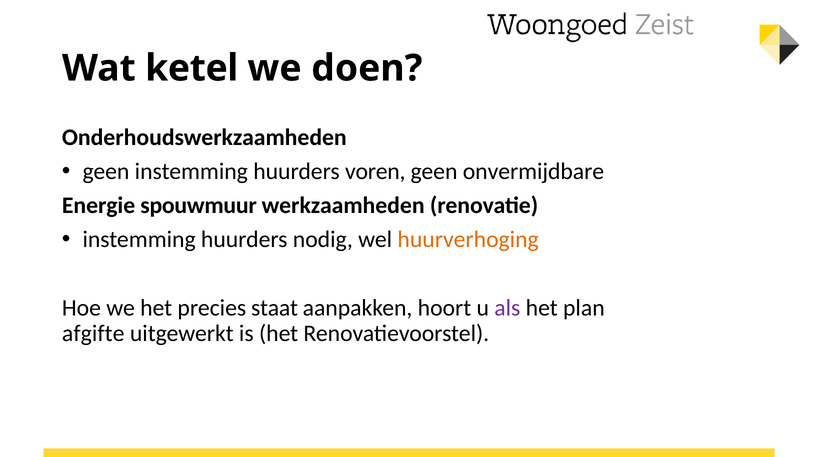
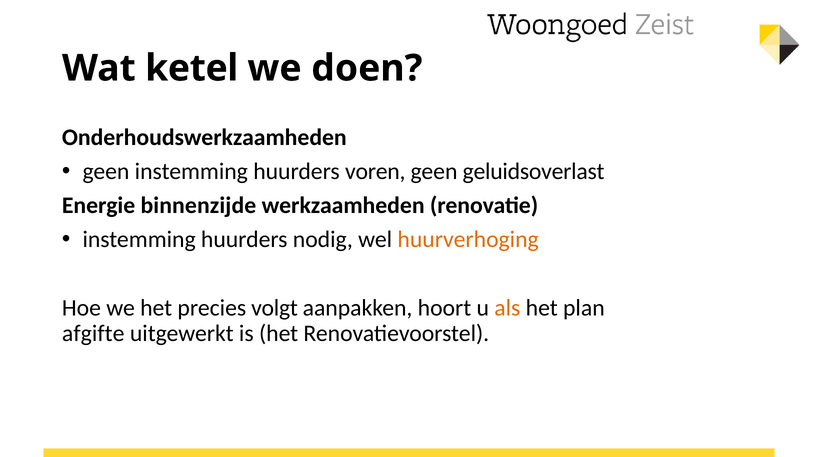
onvermijdbare: onvermijdbare -> geluidsoverlast (534, 172)
spouwmuur: spouwmuur -> binnenzijde (198, 206)
staat: staat -> volgt (275, 308)
als colour: purple -> orange (507, 308)
